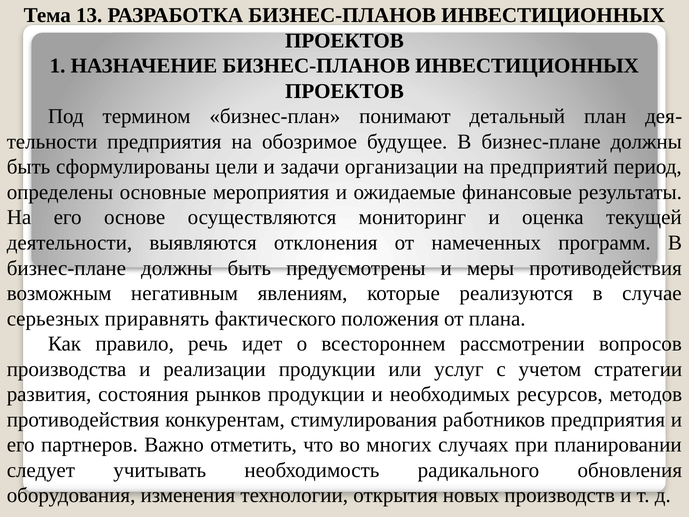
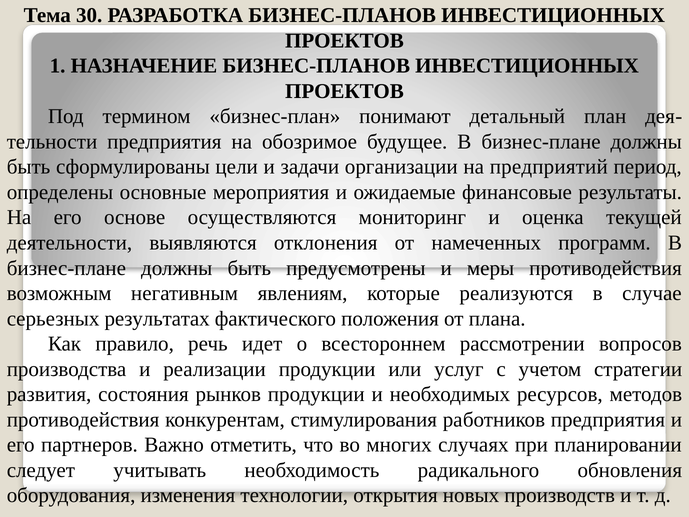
13: 13 -> 30 (89, 15)
приравнять: приравнять -> результатах (157, 318)
